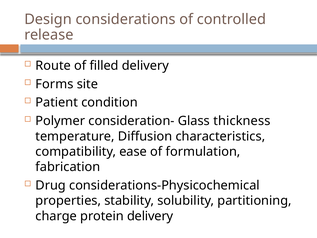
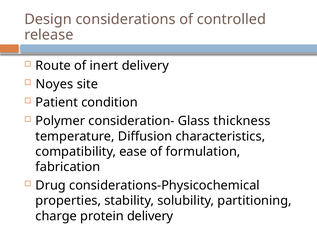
filled: filled -> inert (104, 66)
Forms: Forms -> Noyes (54, 84)
